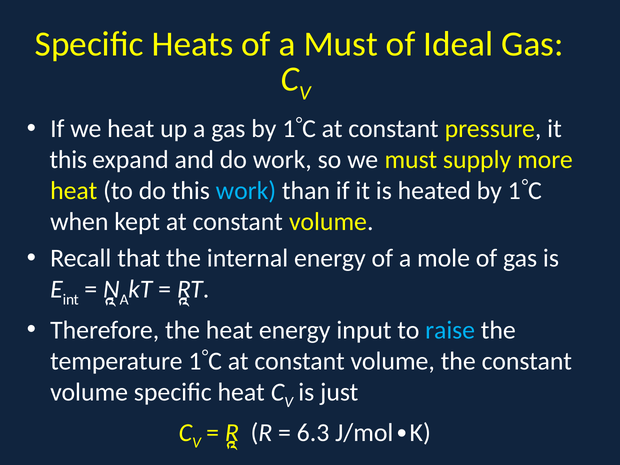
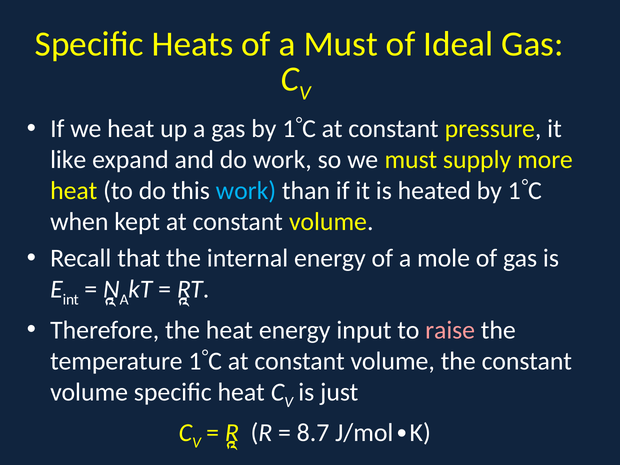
this: this -> like (68, 160)
raise colour: light blue -> pink (450, 330)
6.3: 6.3 -> 8.7 (313, 433)
